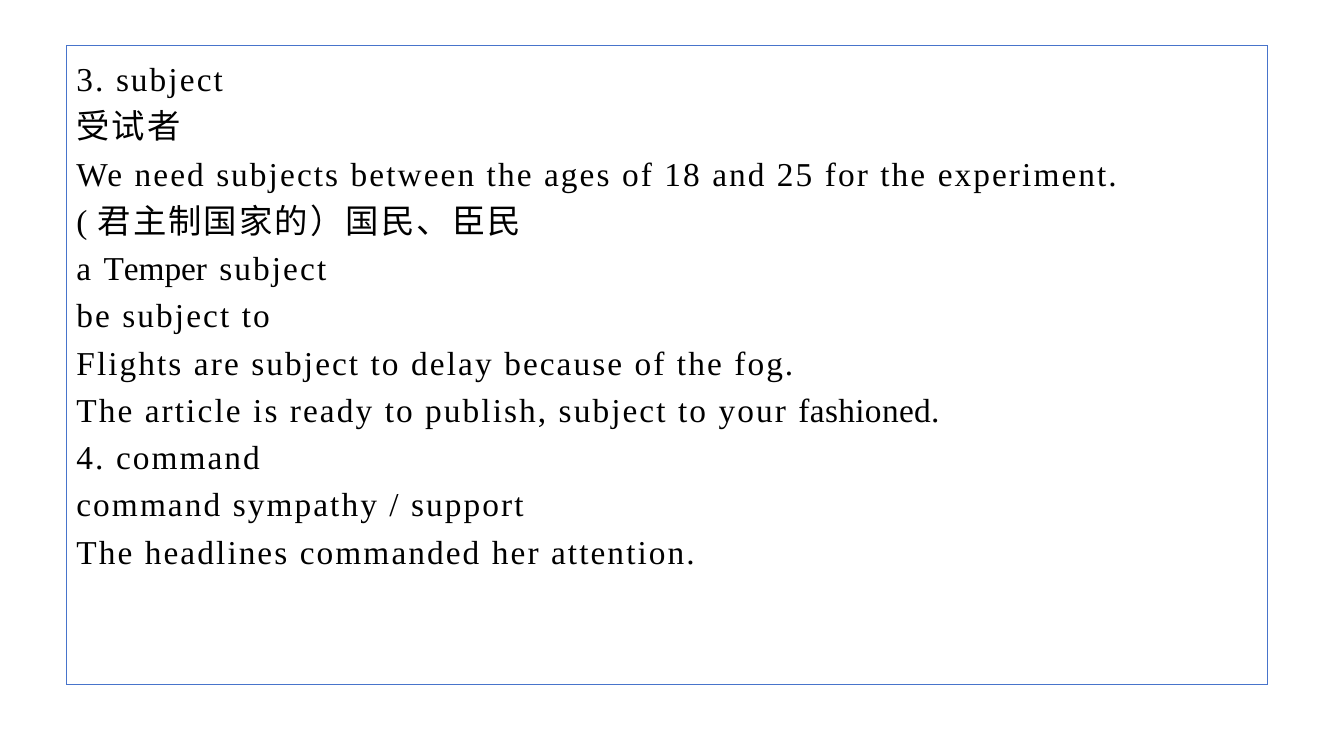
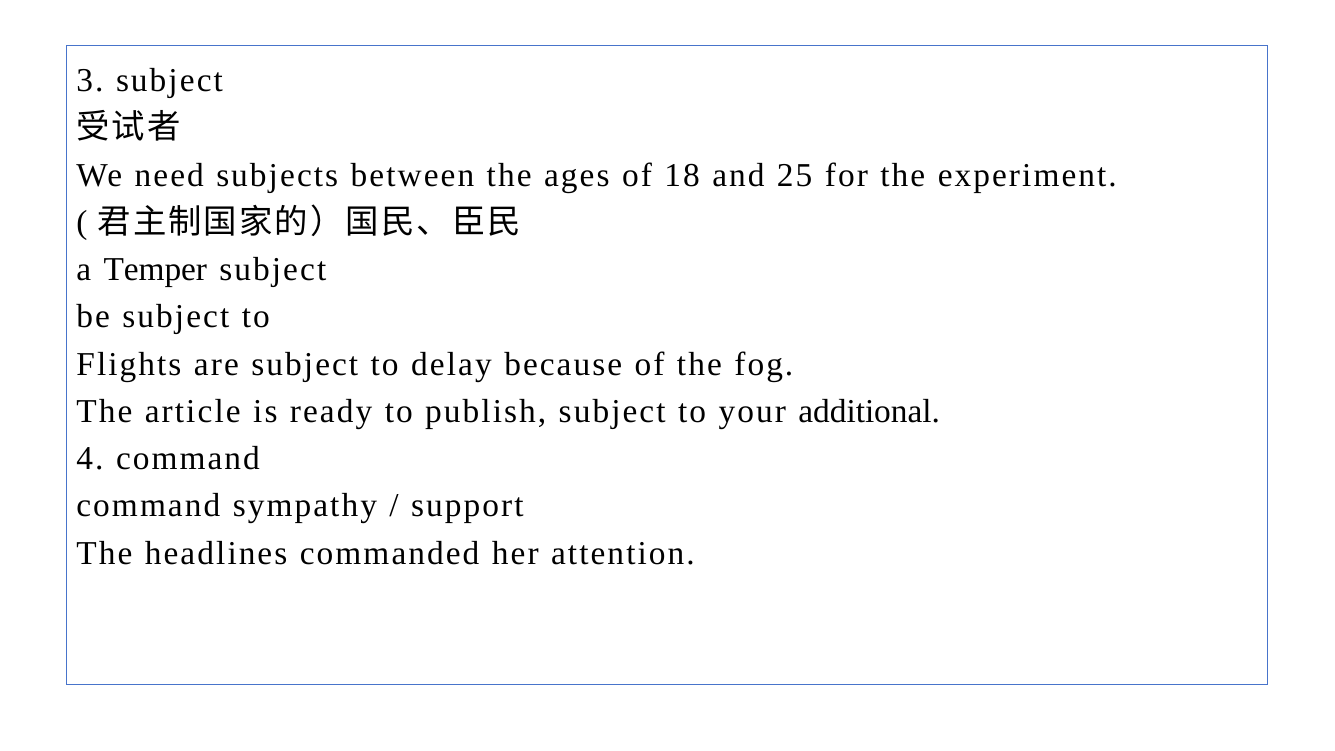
fashioned: fashioned -> additional (869, 411)
